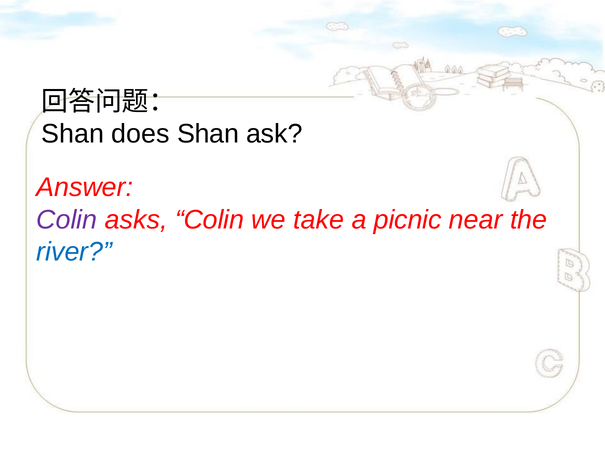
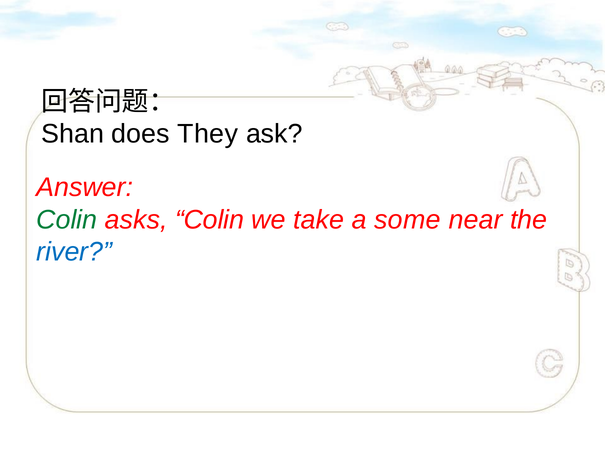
does Shan: Shan -> They (208, 134)
Colin colour: purple -> green (67, 220)
picnic: picnic -> some (407, 220)
